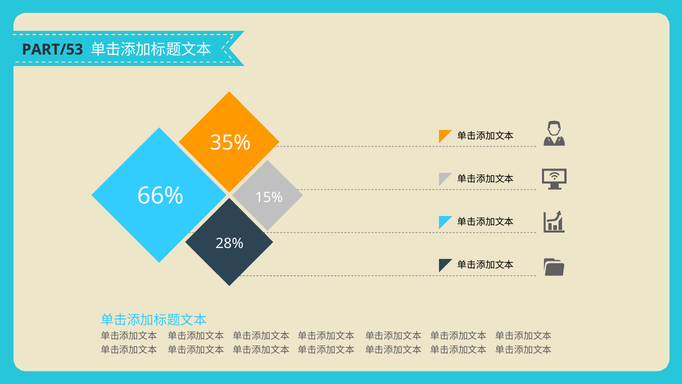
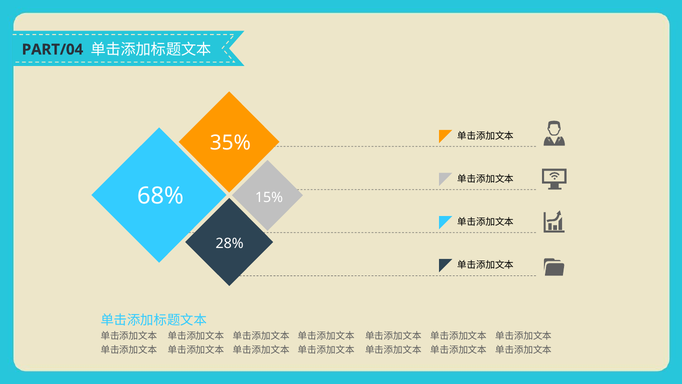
PART/53: PART/53 -> PART/04 (53, 50)
66%: 66% -> 68% (160, 196)
